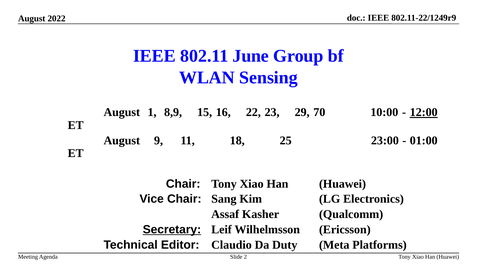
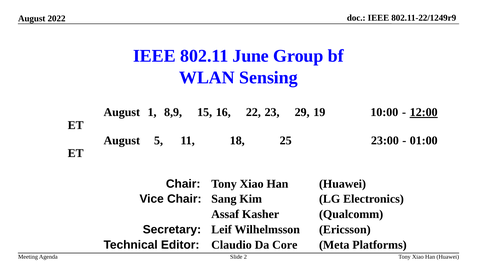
70: 70 -> 19 (319, 113)
9: 9 -> 5 (159, 141)
Secretary underline: present -> none (172, 230)
Duty: Duty -> Core (285, 245)
